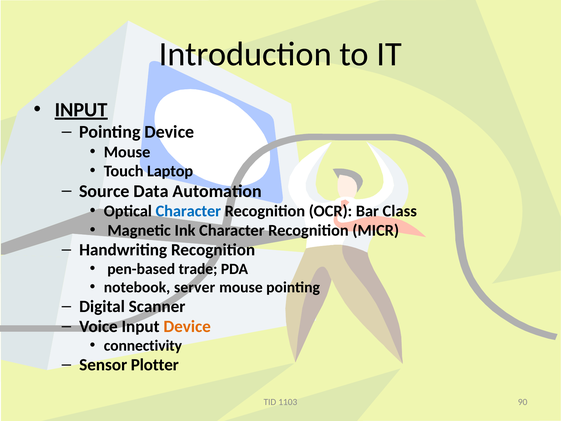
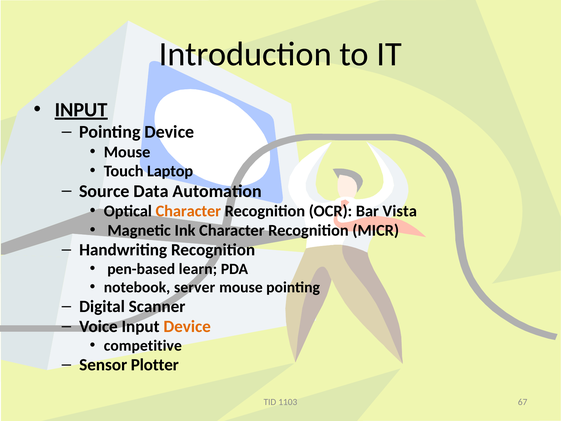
Character colour: blue -> orange (188, 211)
Class: Class -> Vista (400, 211)
trade: trade -> learn (198, 269)
connectivity: connectivity -> competitive (143, 345)
90: 90 -> 67 (523, 402)
